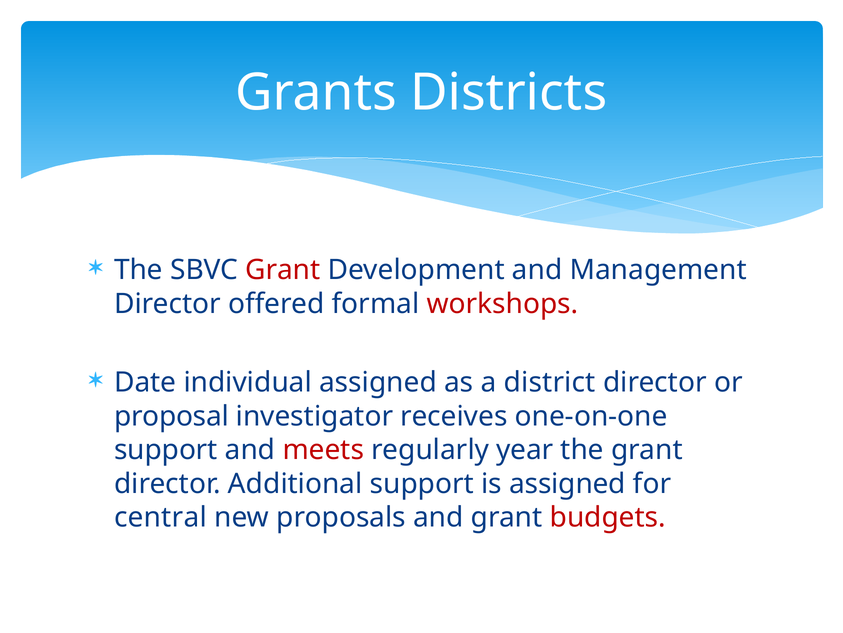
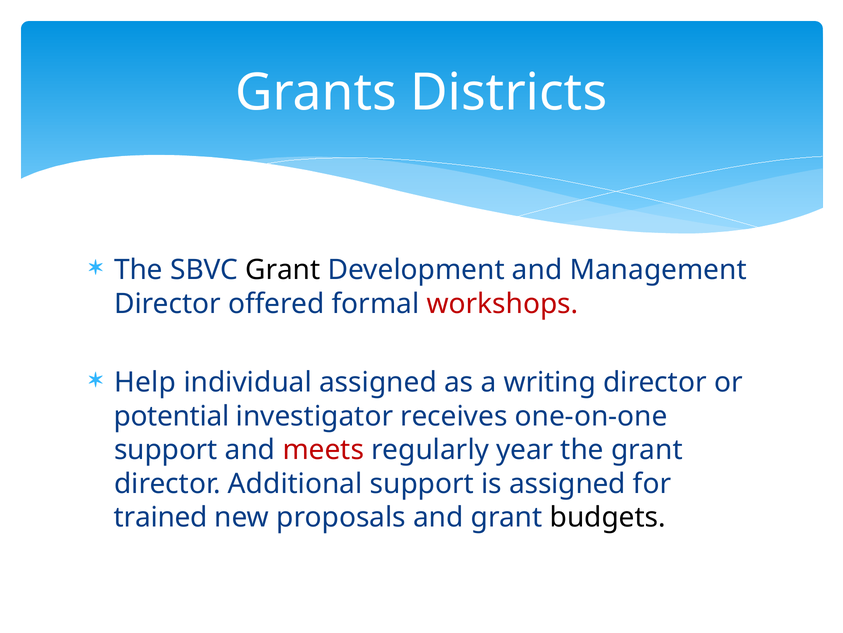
Grant colour: red -> black (283, 270)
Date: Date -> Help (145, 382)
district: district -> writing (550, 382)
proposal: proposal -> potential (171, 416)
central: central -> trained (161, 517)
budgets colour: red -> black (608, 517)
